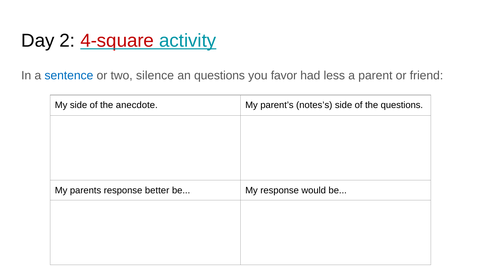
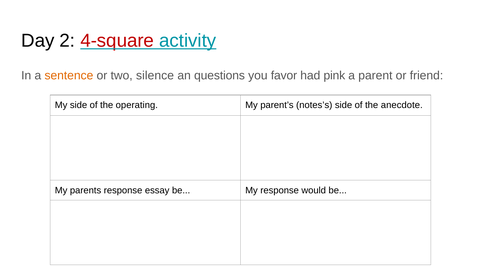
sentence colour: blue -> orange (69, 76)
less: less -> pink (334, 76)
anecdote: anecdote -> operating (137, 105)
the questions: questions -> anecdote (402, 105)
better: better -> essay (157, 191)
